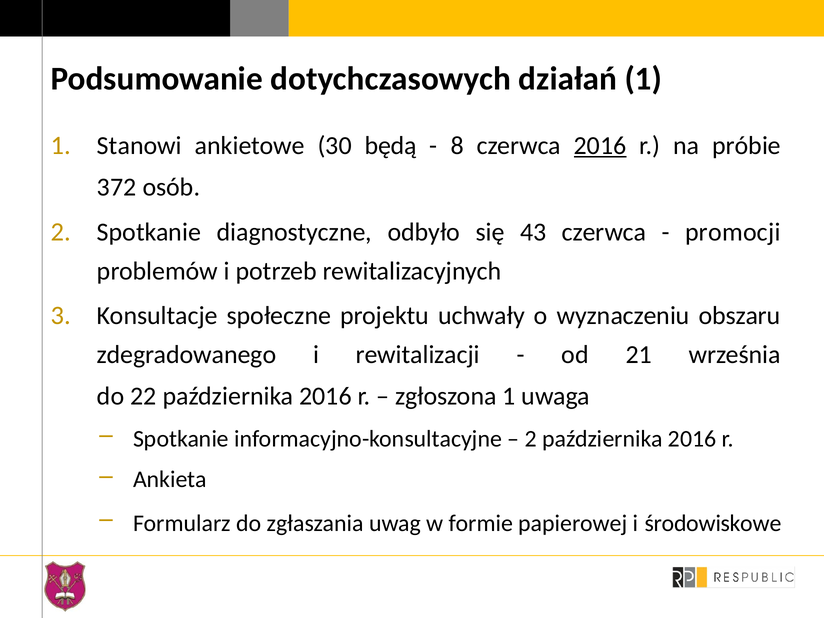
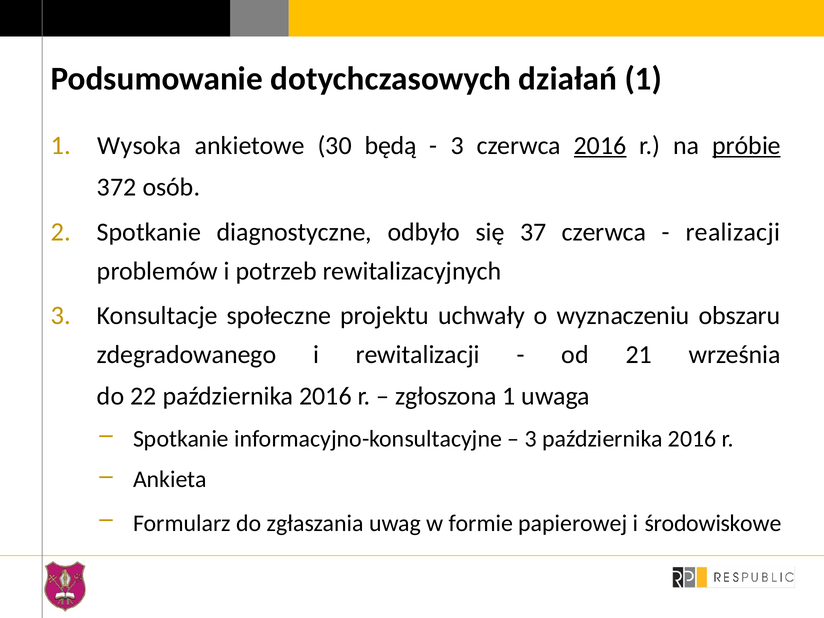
Stanowi: Stanowi -> Wysoka (139, 146)
8: 8 -> 3 (457, 146)
próbie underline: none -> present (747, 146)
43: 43 -> 37 (533, 232)
promocji: promocji -> realizacji (733, 232)
2: 2 -> 3 (531, 439)
